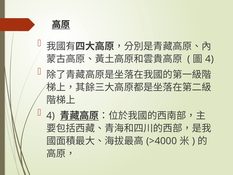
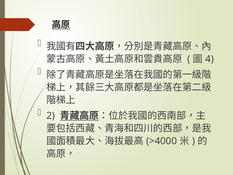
4: 4 -> 2 (51, 115)
